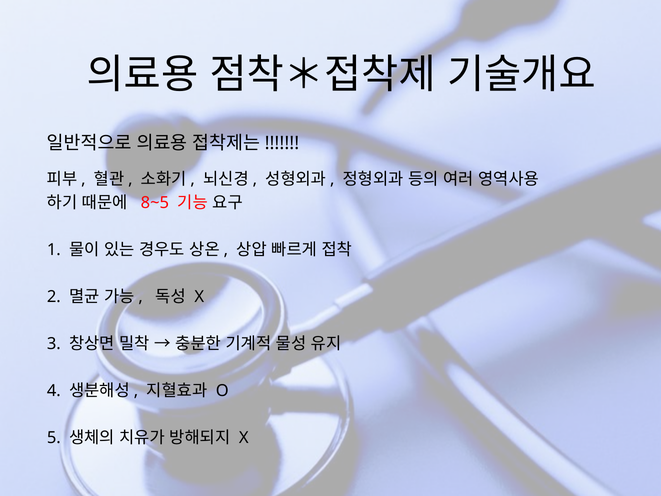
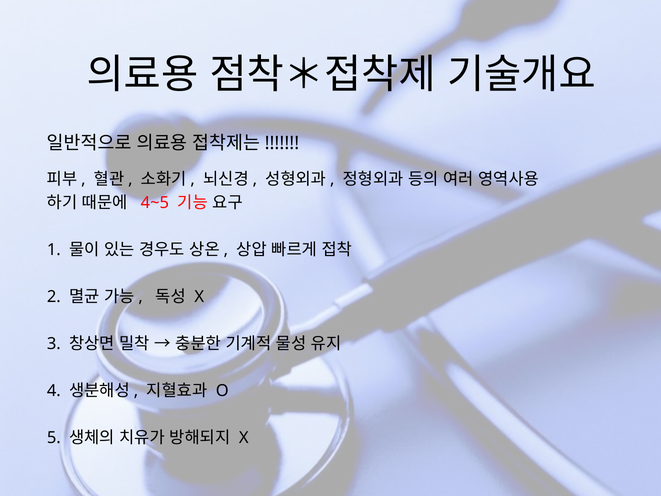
8~5: 8~5 -> 4~5 (155, 203)
